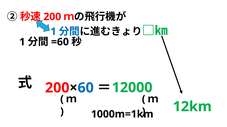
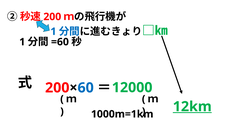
12km underline: none -> present (192, 107)
